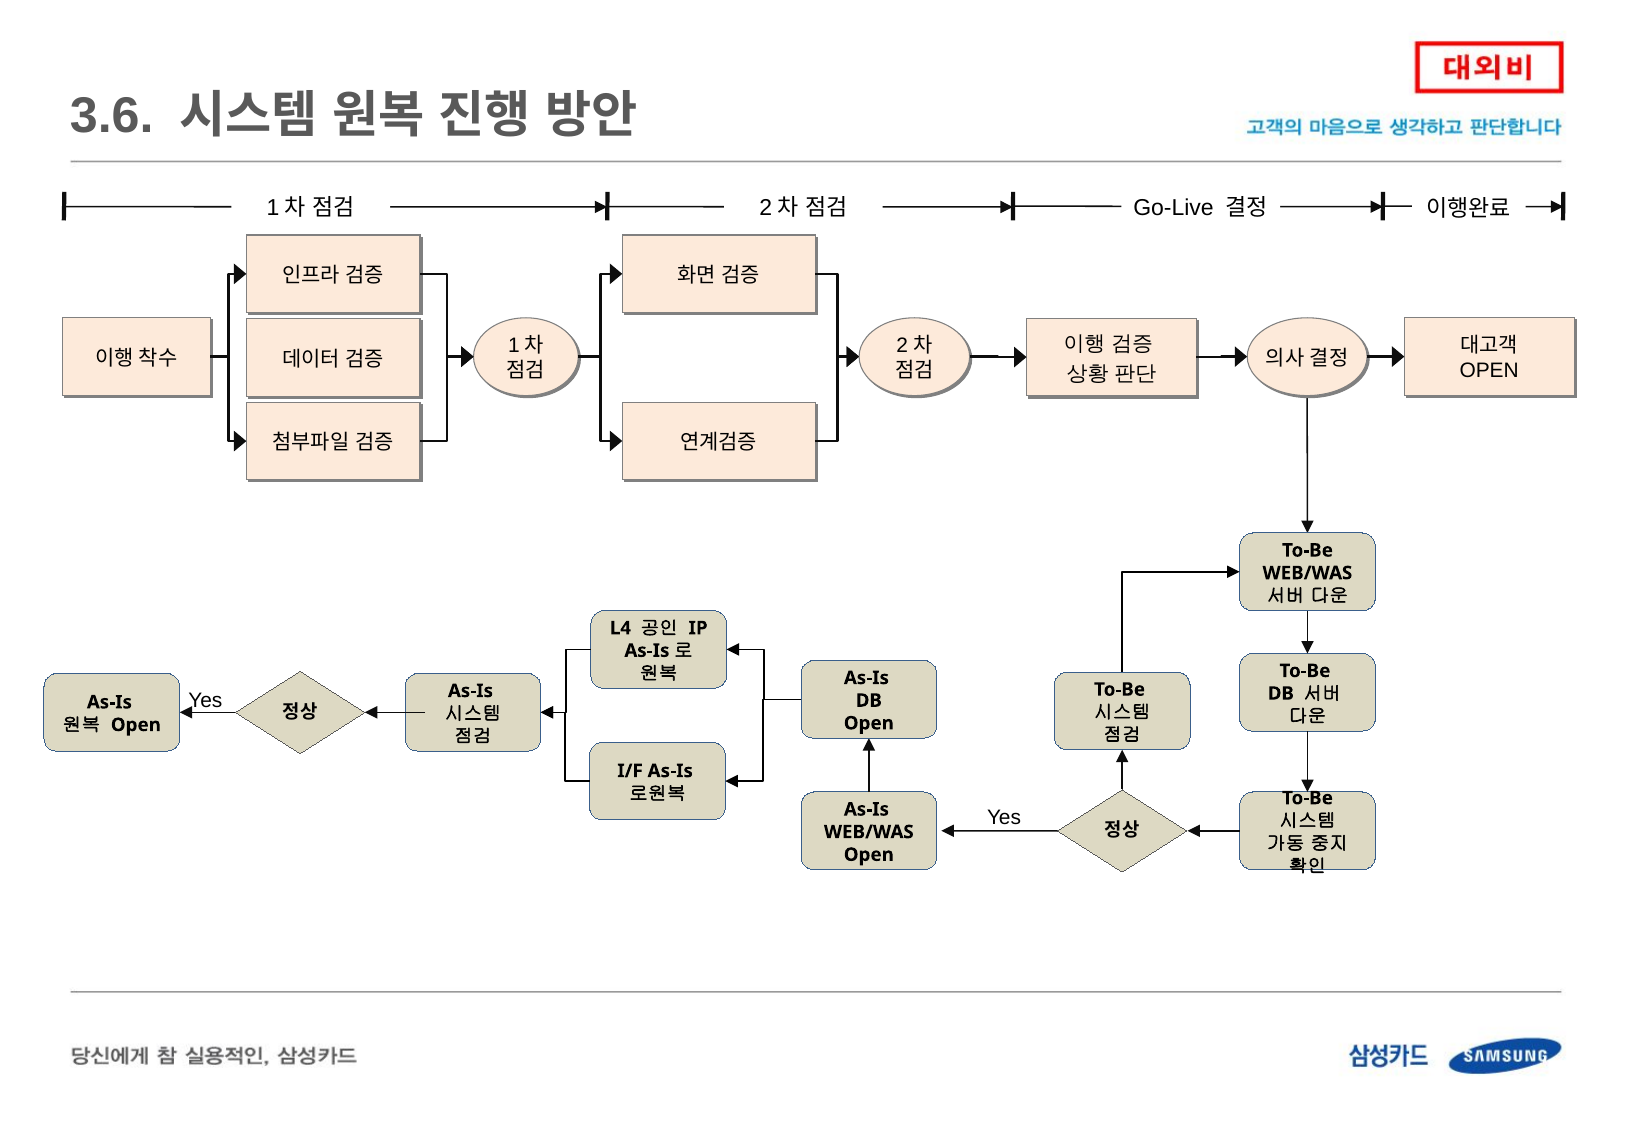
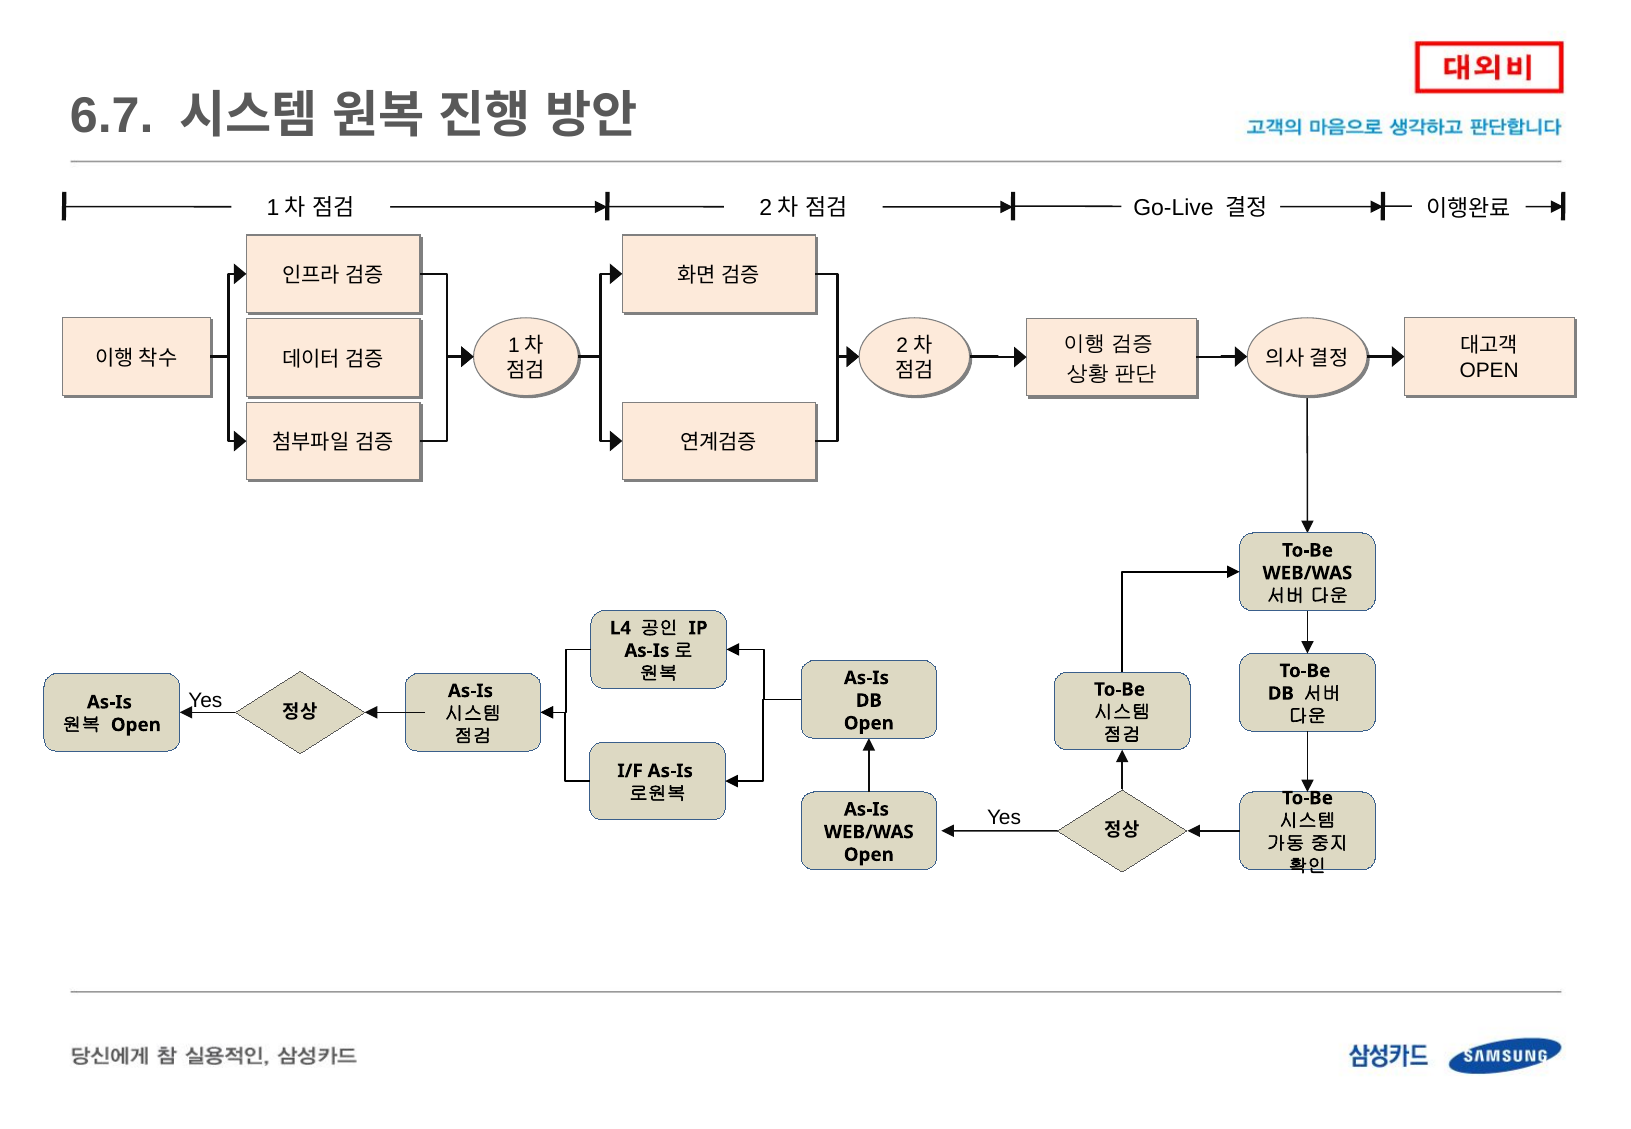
3.6: 3.6 -> 6.7 (112, 116)
